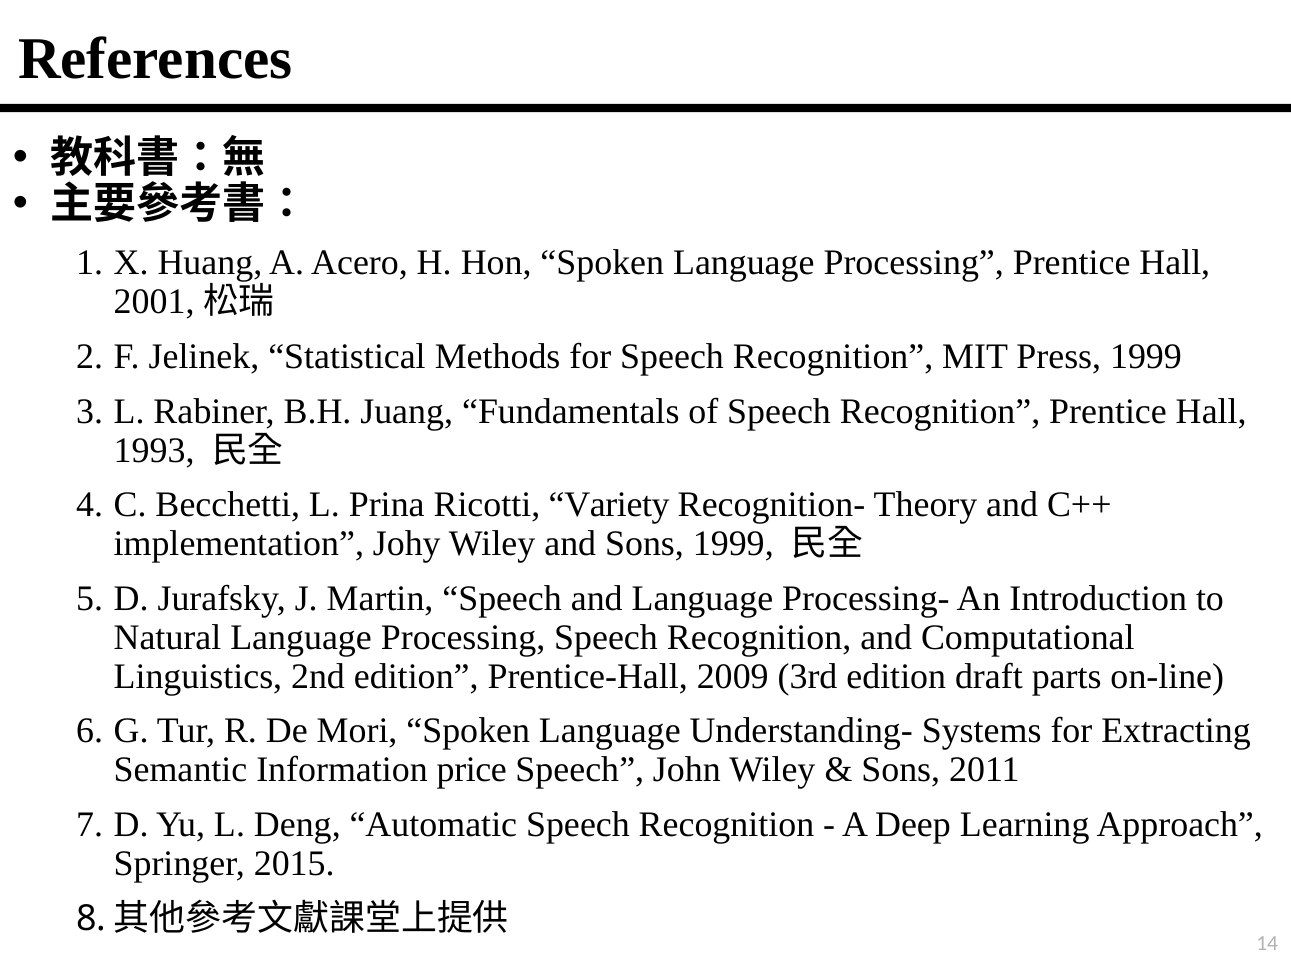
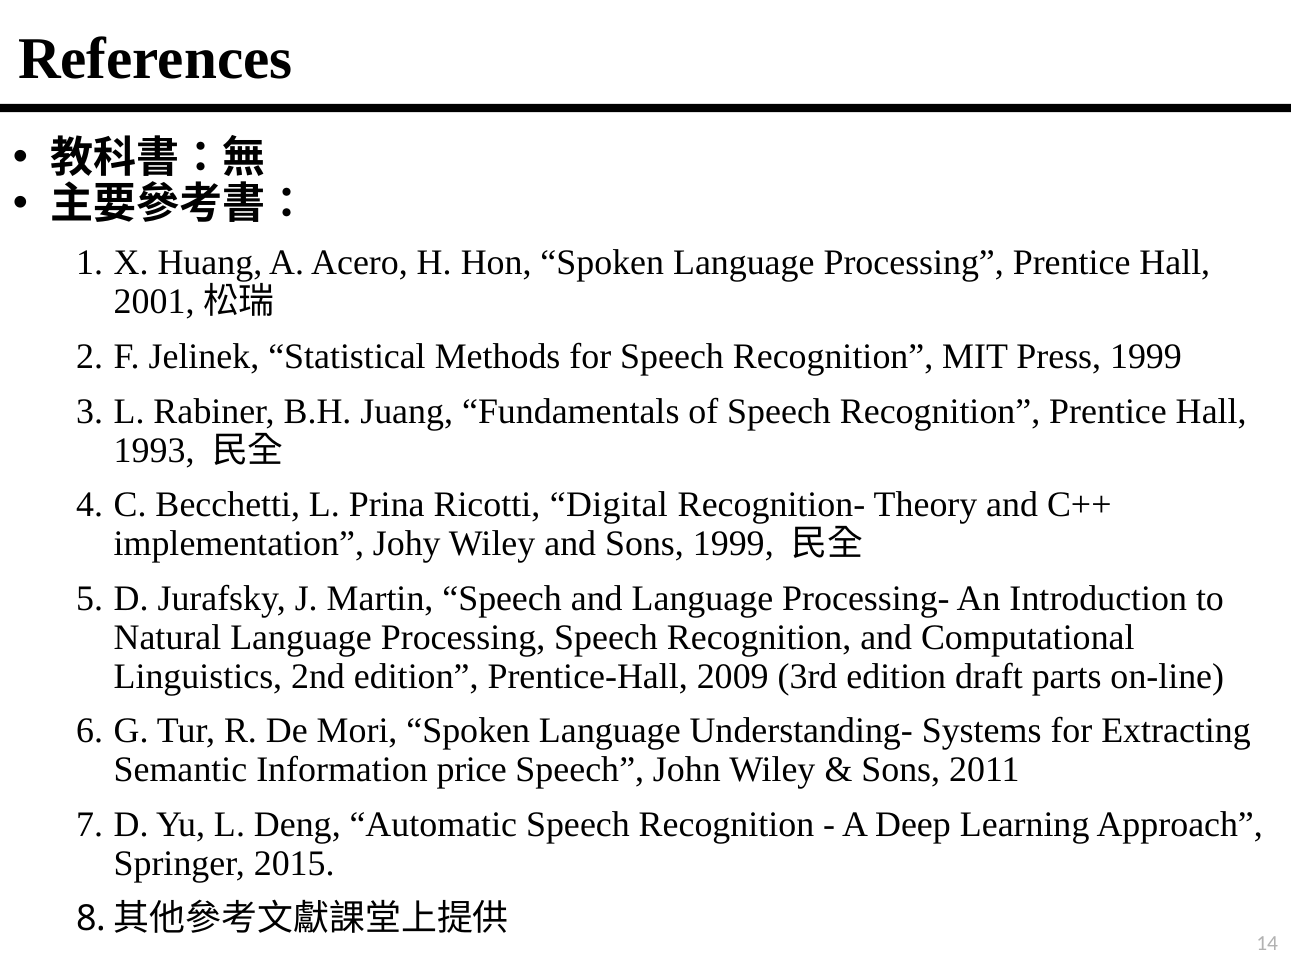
Variety: Variety -> Digital (609, 505)
